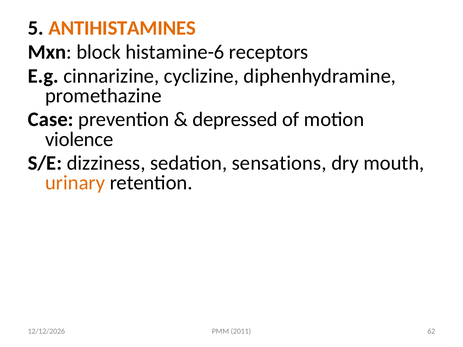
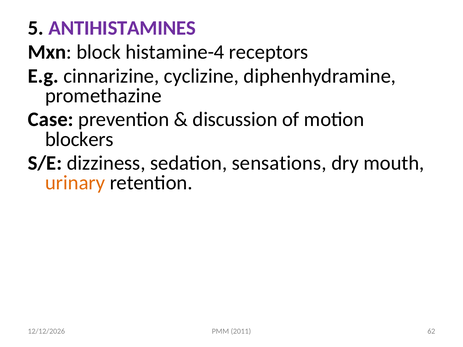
ANTIHISTAMINES colour: orange -> purple (122, 28)
histamine-6: histamine-6 -> histamine-4 (175, 52)
depressed: depressed -> discussion (235, 120)
violence: violence -> blockers (79, 139)
